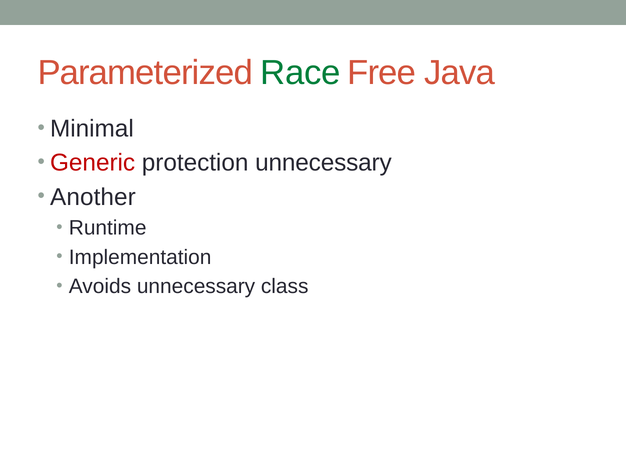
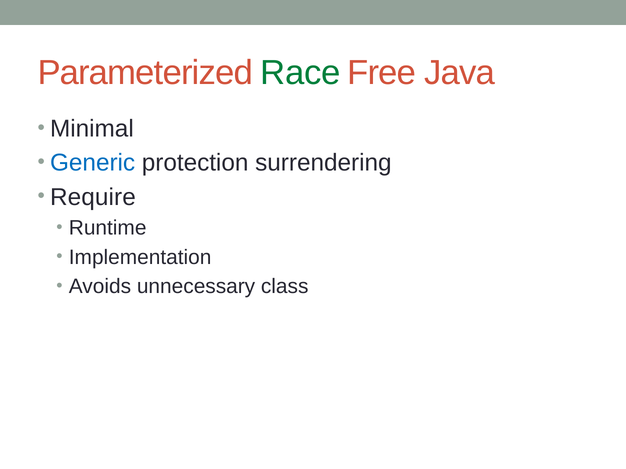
Generic colour: red -> blue (93, 163)
protection unnecessary: unnecessary -> surrendering (323, 163)
Another: Another -> Require (93, 197)
